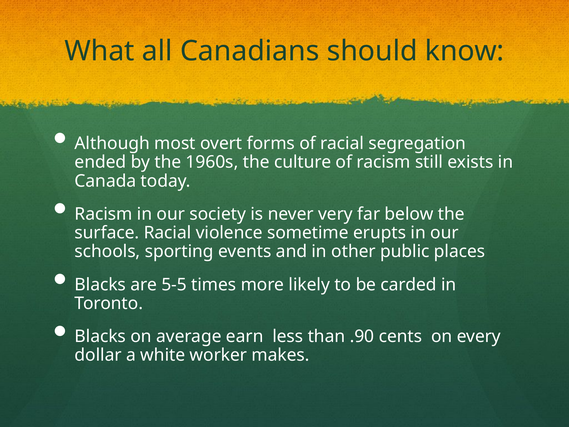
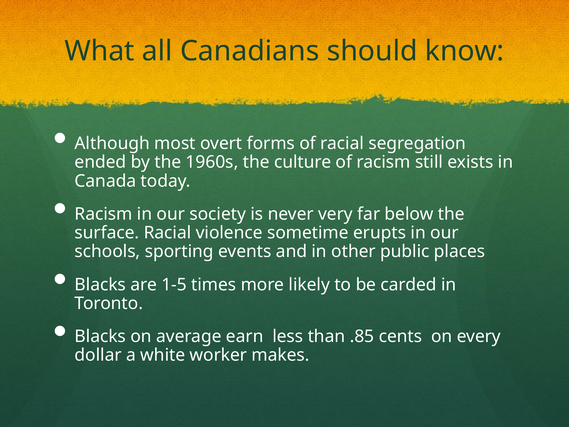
5-5: 5-5 -> 1-5 (174, 284)
.90: .90 -> .85 (362, 336)
